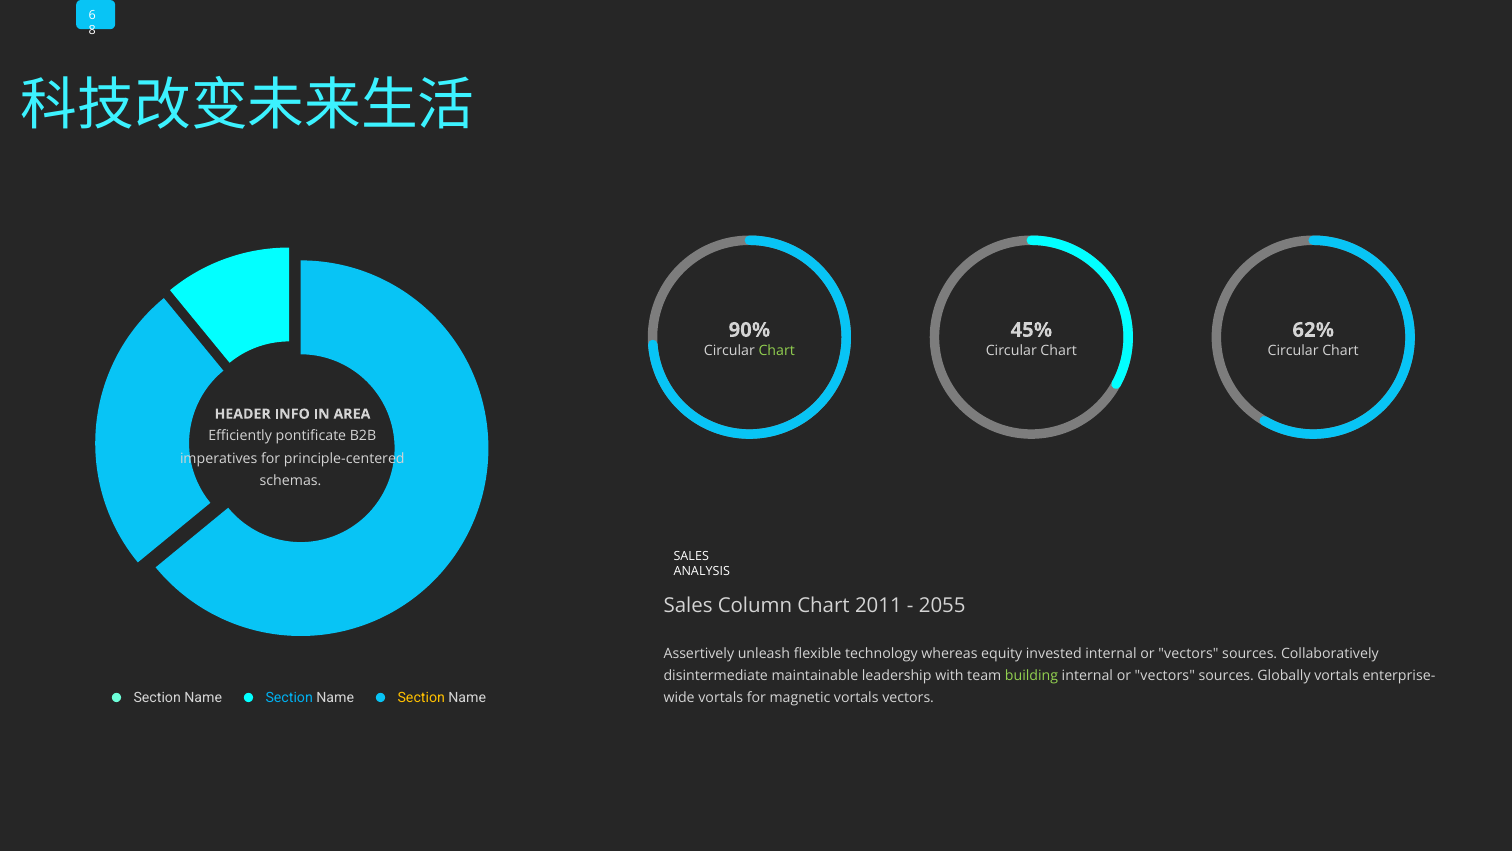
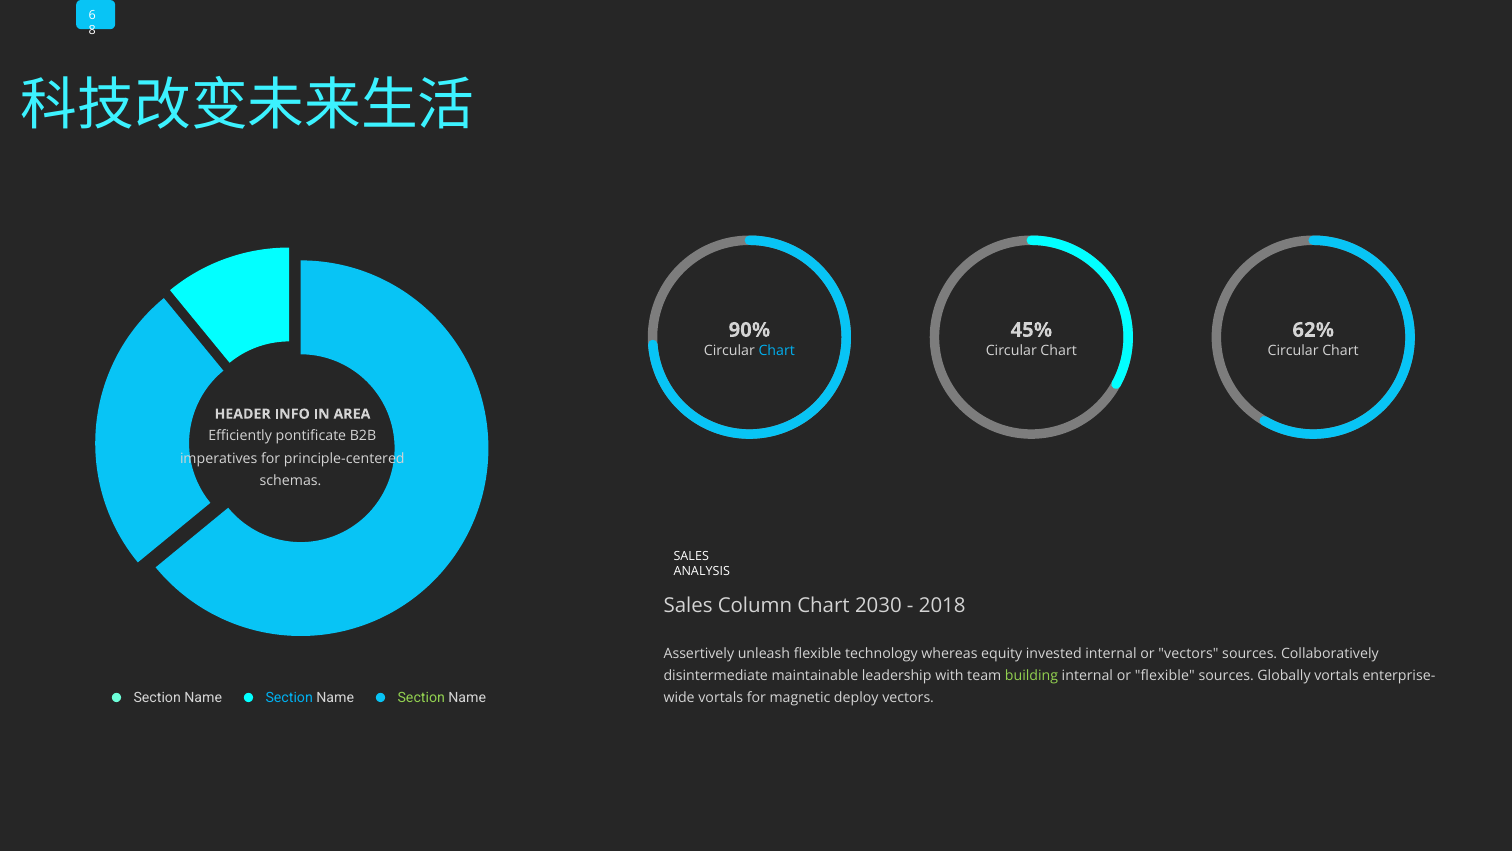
Chart colour: light green -> light blue (777, 350)
2011: 2011 -> 2030 (878, 606)
2055: 2055 -> 2018 (942, 606)
vectors: vectors -> flexible (1165, 675)
Section colour: yellow -> light green (421, 698)
magnetic vortals: vortals -> deploy (856, 698)
